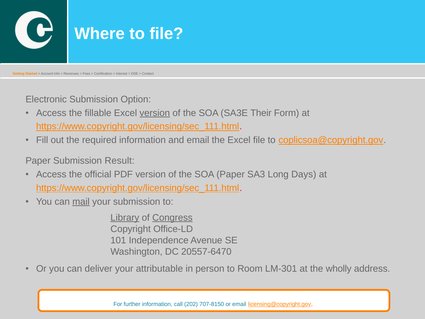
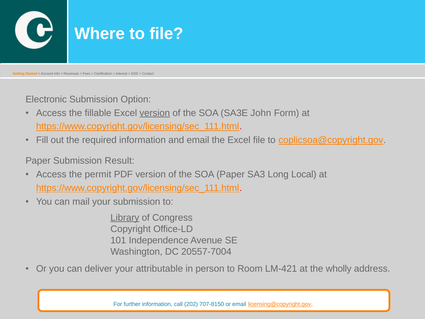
Their: Their -> John (261, 113)
official: official -> permit (98, 174)
Days: Days -> Local (304, 174)
mail underline: present -> none (81, 201)
Congress underline: present -> none (172, 217)
20557-6470: 20557-6470 -> 20557-7004 (206, 251)
LM-301: LM-301 -> LM-421 (281, 268)
